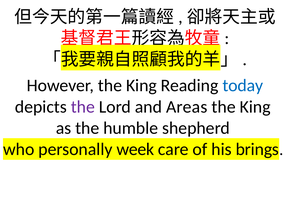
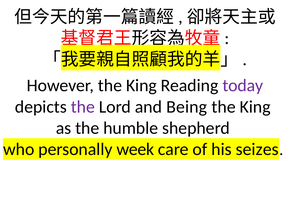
today colour: blue -> purple (243, 86)
Areas: Areas -> Being (187, 107)
brings: brings -> seizes (257, 150)
